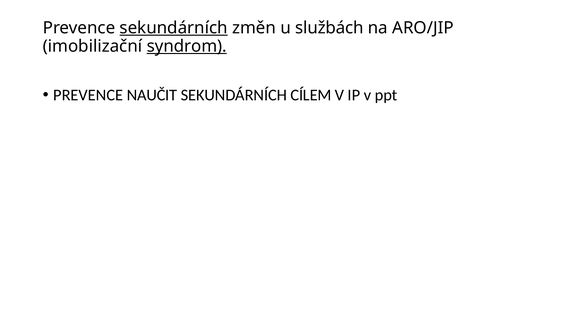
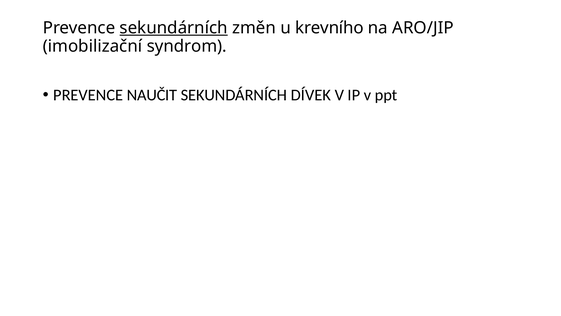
službách: službách -> krevního (329, 28)
syndrom underline: present -> none (187, 46)
CÍLEM: CÍLEM -> DÍVEK (311, 95)
